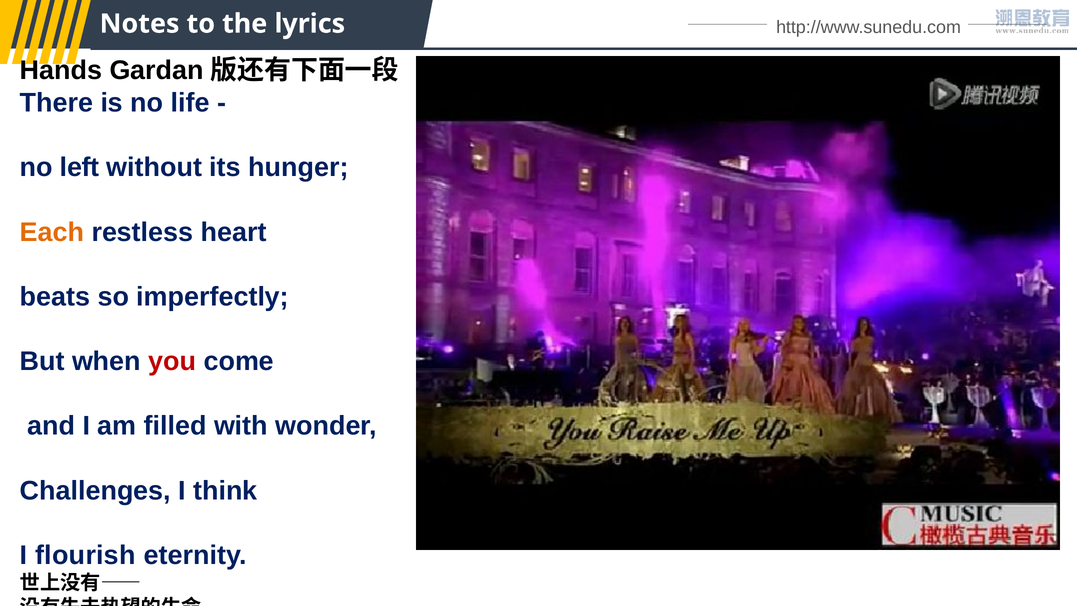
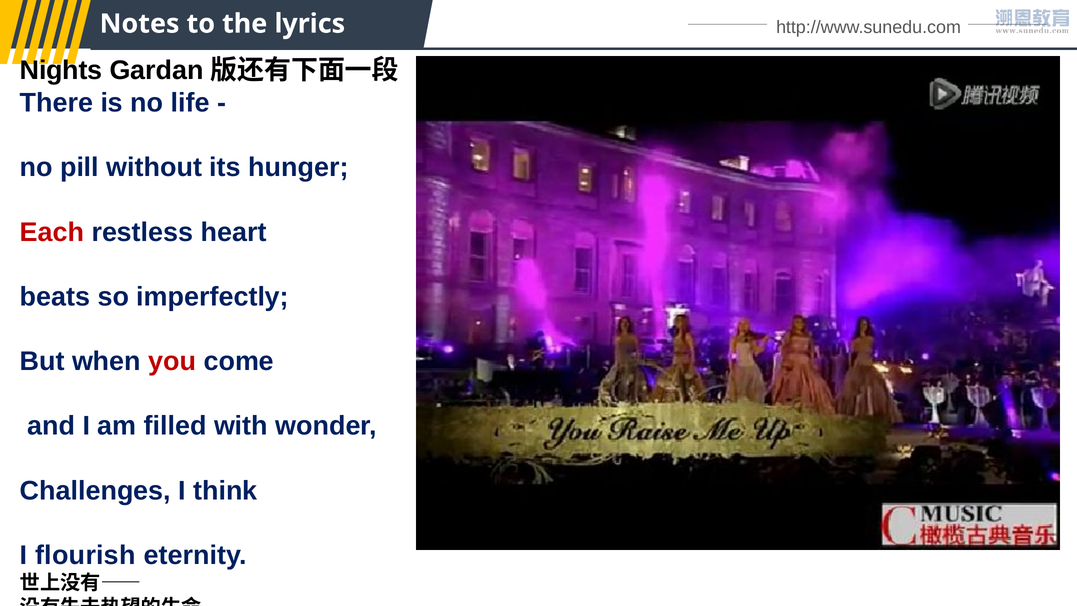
Hands: Hands -> Nights (61, 71)
left: left -> pill (79, 167)
Each colour: orange -> red (52, 232)
